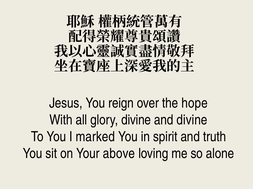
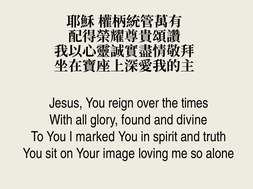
hope: hope -> times (195, 103)
glory divine: divine -> found (136, 120)
above: above -> image (119, 154)
